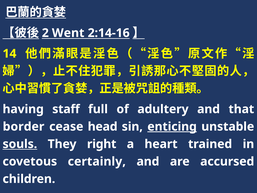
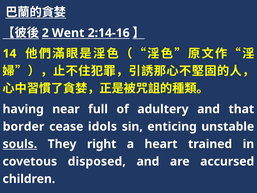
staff: staff -> near (66, 109)
head: head -> idols (102, 126)
enticing underline: present -> none (172, 126)
certainly: certainly -> disposed (97, 161)
